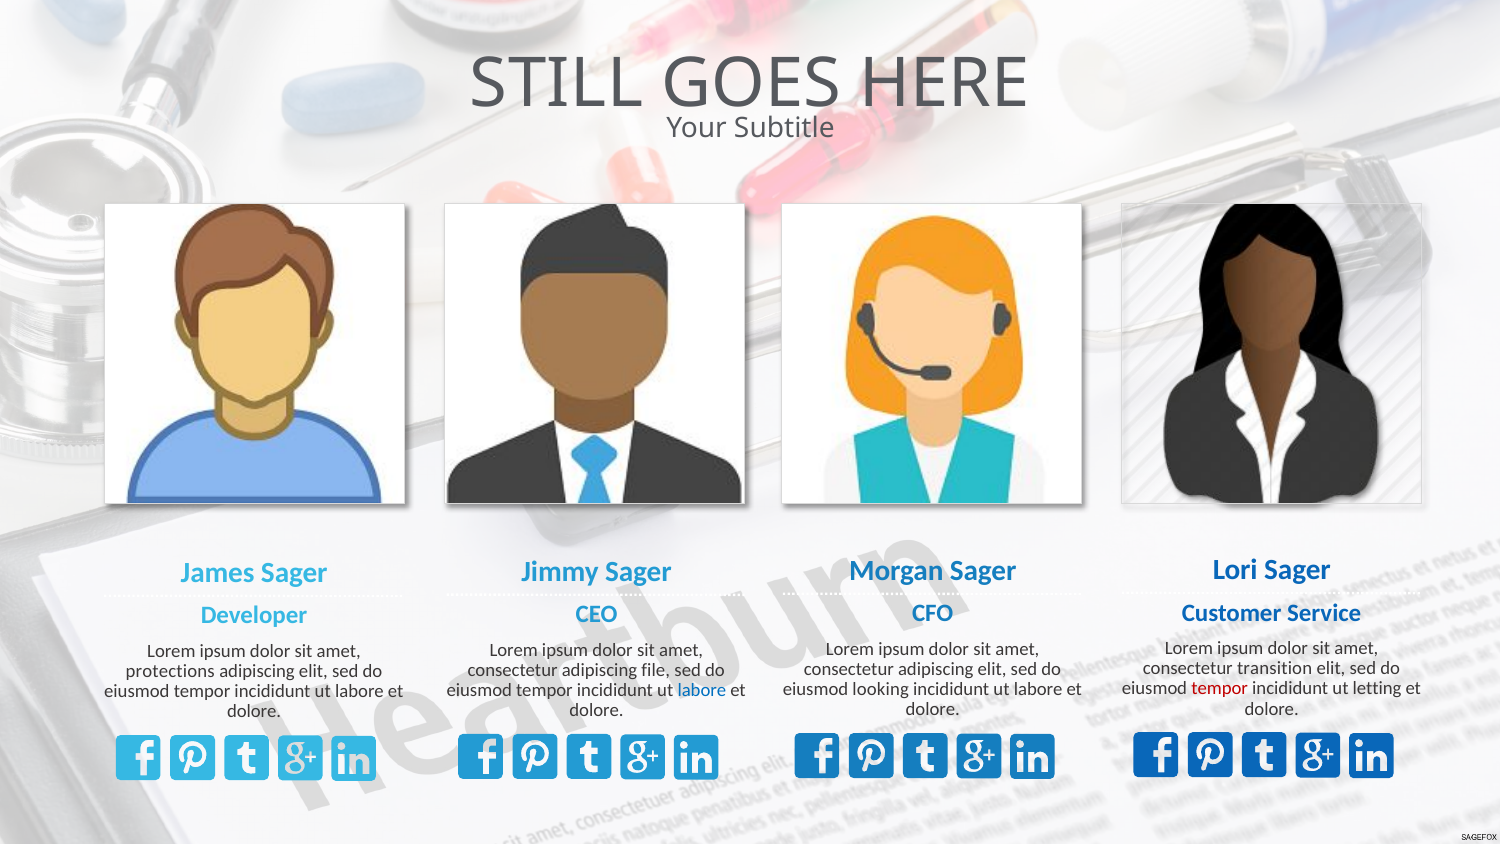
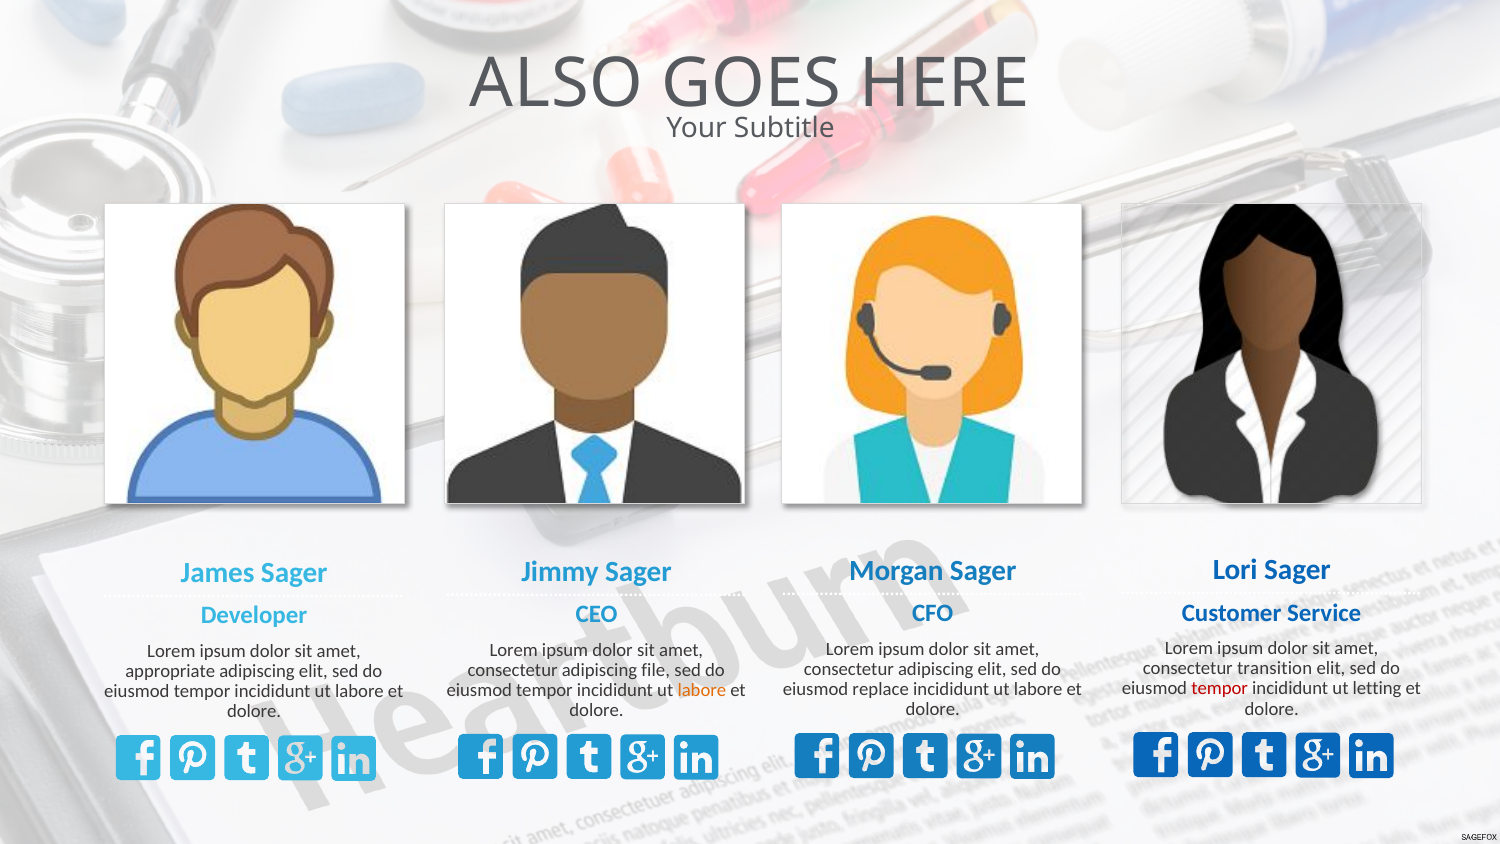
STILL: STILL -> ALSO (557, 83)
protections: protections -> appropriate (170, 671)
looking: looking -> replace (881, 689)
labore colour: blue -> orange (702, 690)
